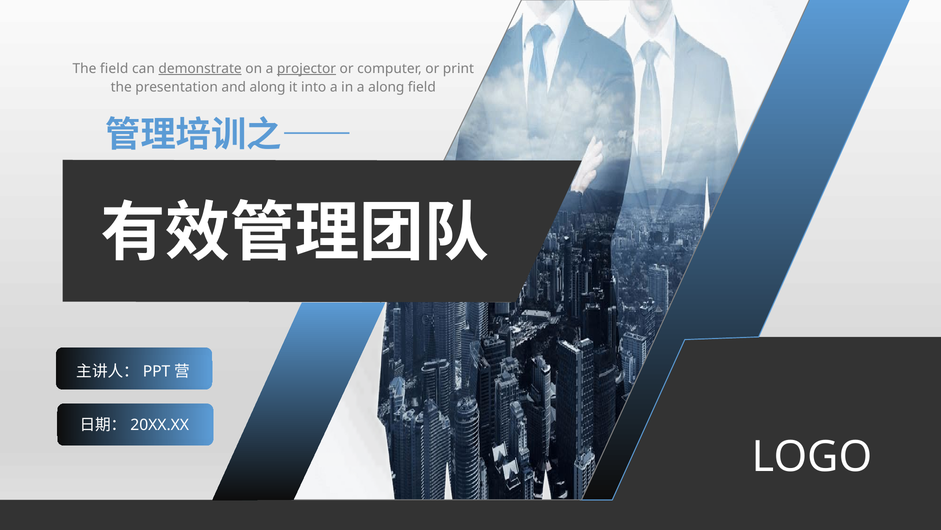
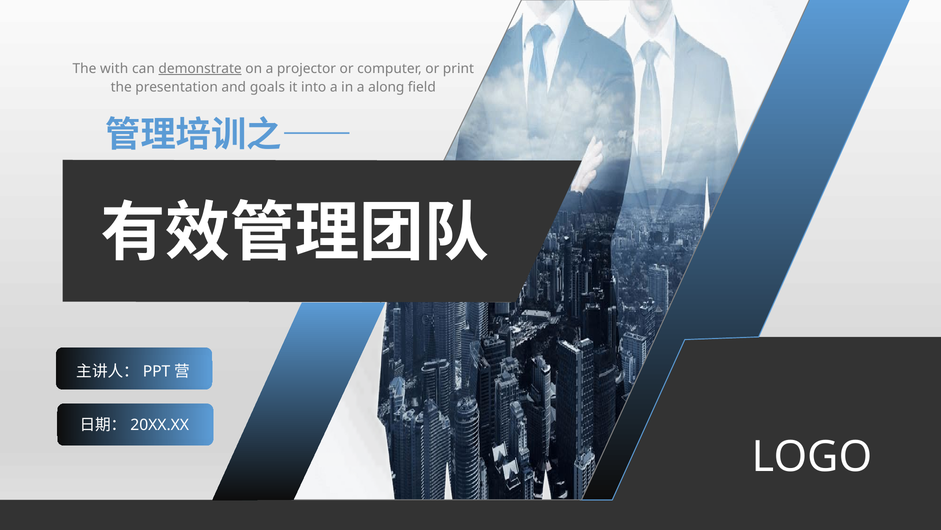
The field: field -> with (114, 68)
projector underline: present -> none (306, 68)
and along: along -> goals (267, 87)
